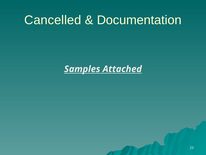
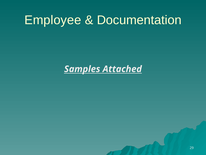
Cancelled: Cancelled -> Employee (53, 20)
